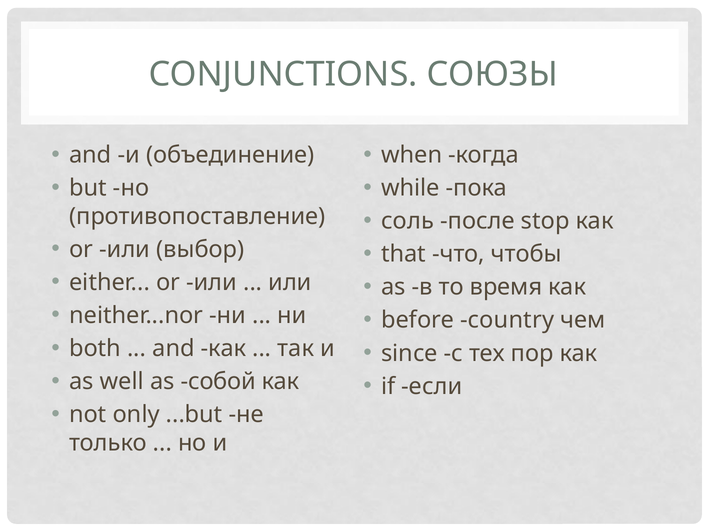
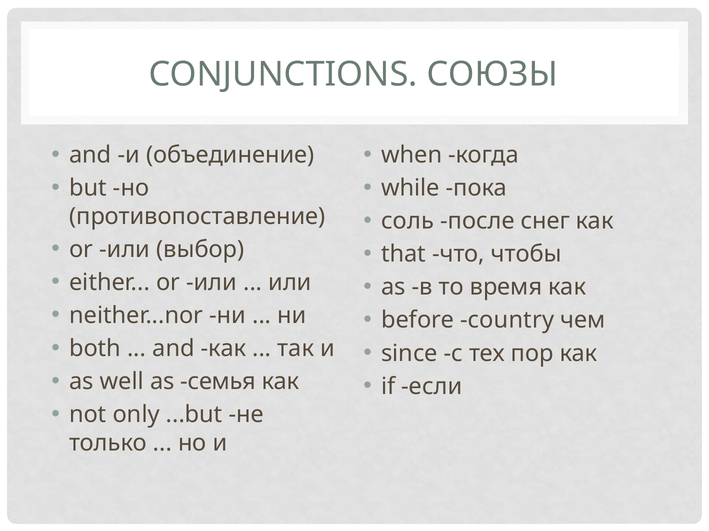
stop: stop -> снег (545, 221)
собой: собой -> семья (218, 382)
